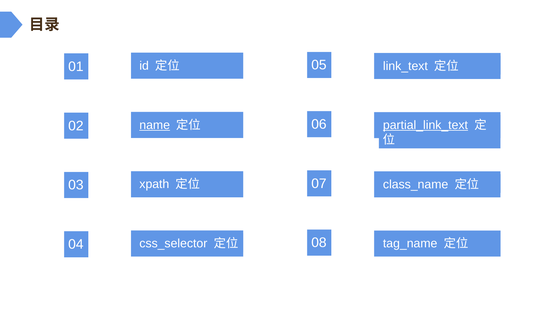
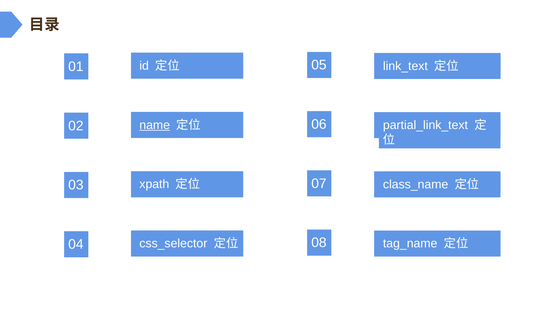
partial_link_text underline: present -> none (425, 125)
